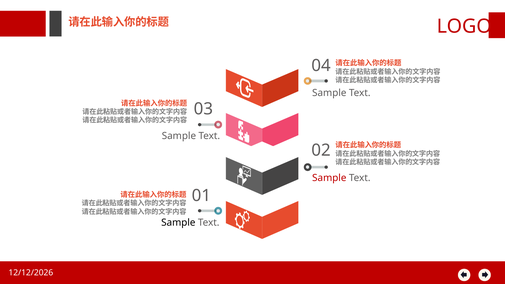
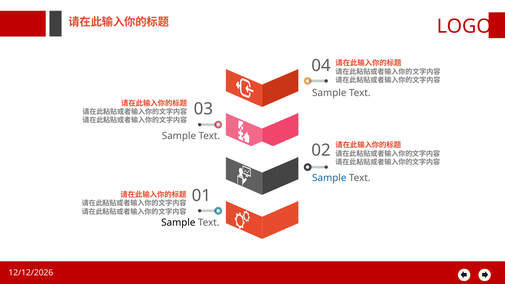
Sample colour: red -> blue (329, 178)
